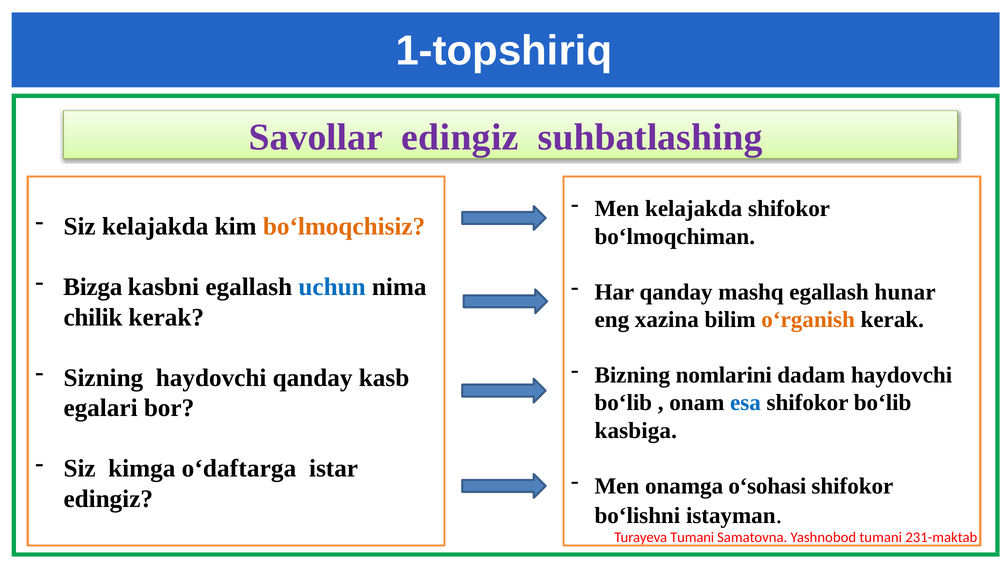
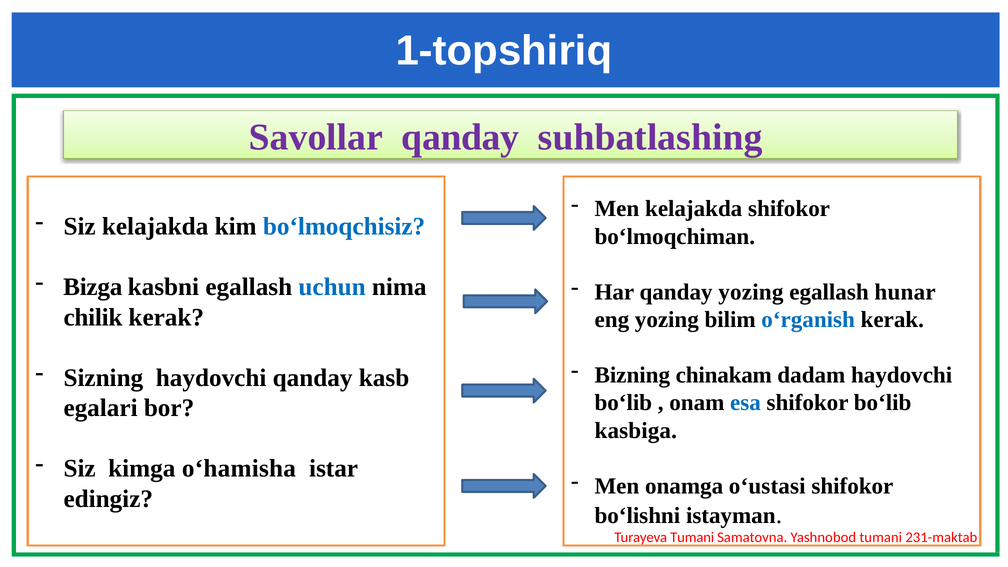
Savollar edingiz: edingiz -> qanday (460, 137)
bo‘lmoqchisiz colour: orange -> blue (344, 227)
qanday mashq: mashq -> yozing (751, 292)
eng xazina: xazina -> yozing (667, 320)
o‘rganish colour: orange -> blue (808, 320)
nomlarini: nomlarini -> chinakam (724, 375)
o‘daftarga: o‘daftarga -> o‘hamisha (239, 468)
o‘sohasi: o‘sohasi -> o‘ustasi (767, 486)
